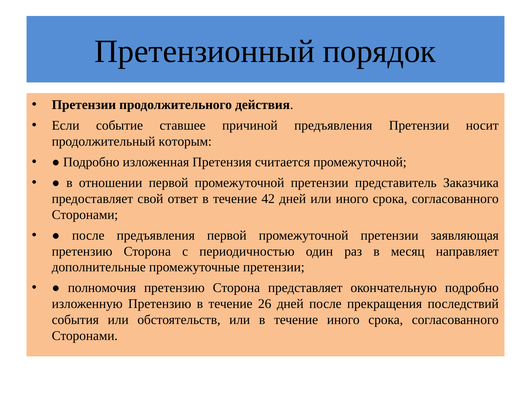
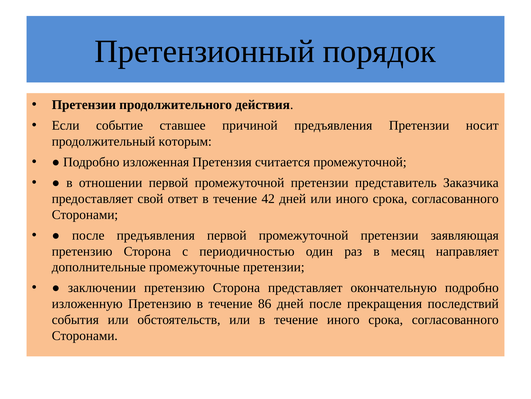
полномочия: полномочия -> заключении (102, 287)
26: 26 -> 86 (265, 303)
